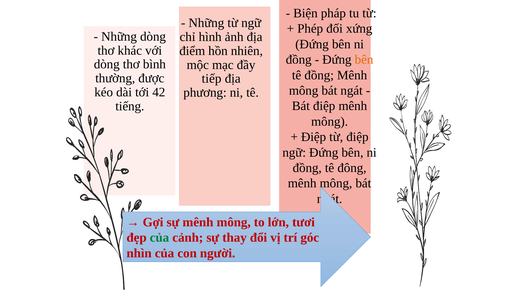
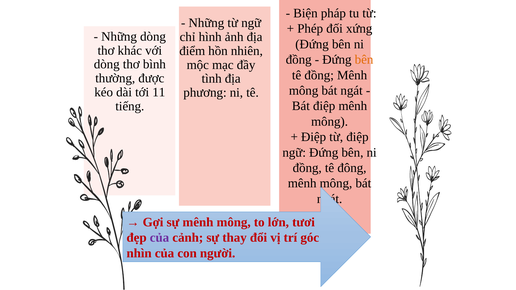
tiếp: tiếp -> tình (212, 79)
42: 42 -> 11 (159, 92)
của colour: green -> purple (159, 238)
